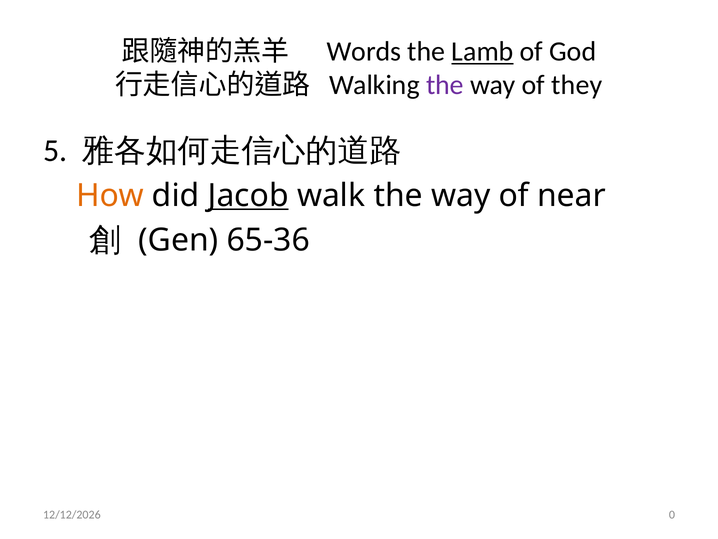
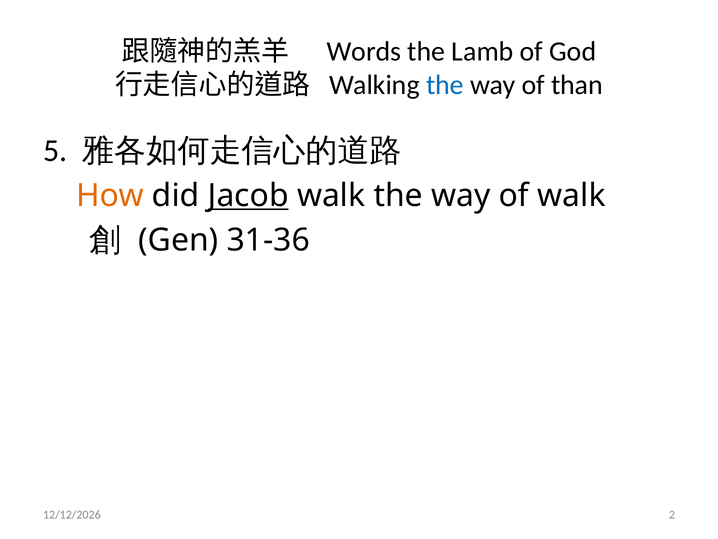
Lamb underline: present -> none (483, 52)
the colour: purple -> blue (445, 85)
they: they -> than (577, 85)
of near: near -> walk (571, 195)
65-36: 65-36 -> 31-36 (268, 240)
0: 0 -> 2 (672, 514)
